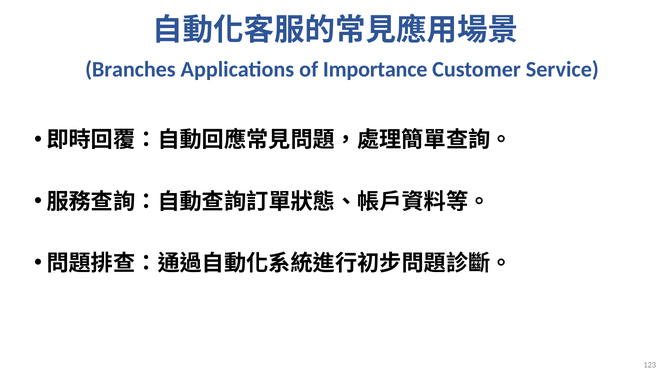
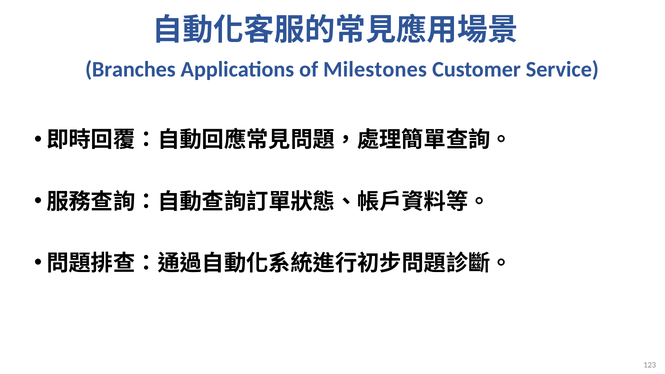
Importance: Importance -> Milestones (375, 70)
